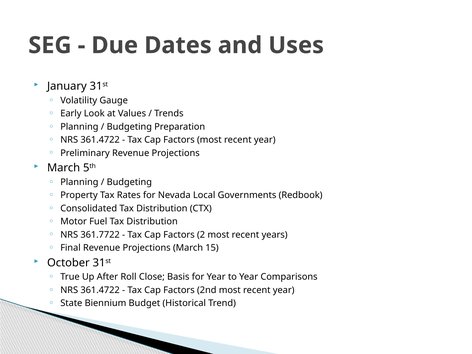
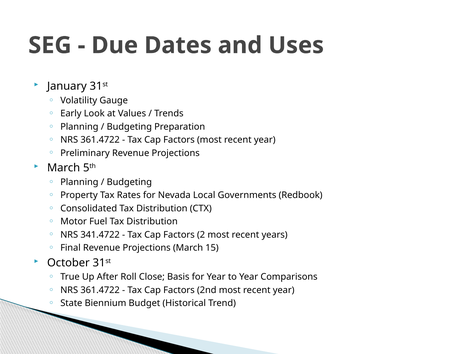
361.7722: 361.7722 -> 341.4722 (100, 235)
